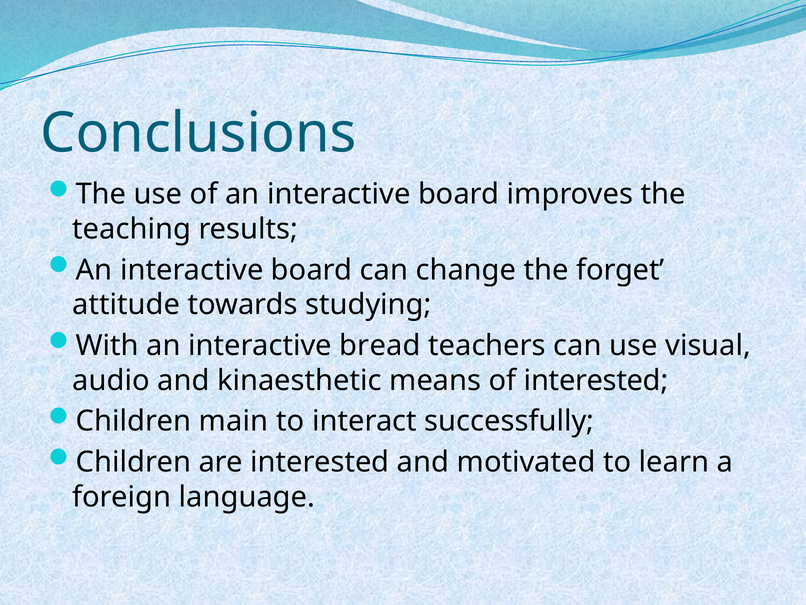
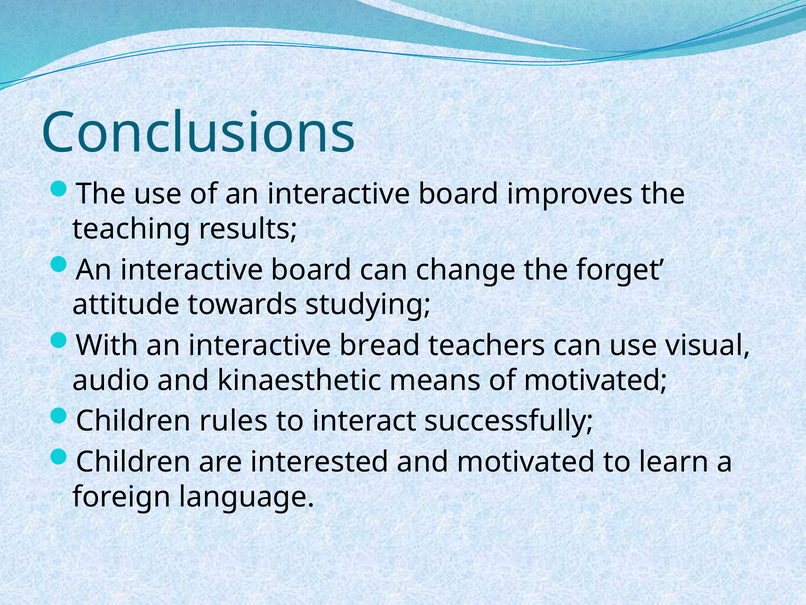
of interested: interested -> motivated (596, 380)
main: main -> rules (234, 421)
